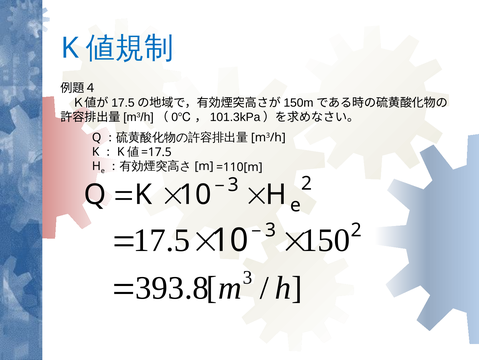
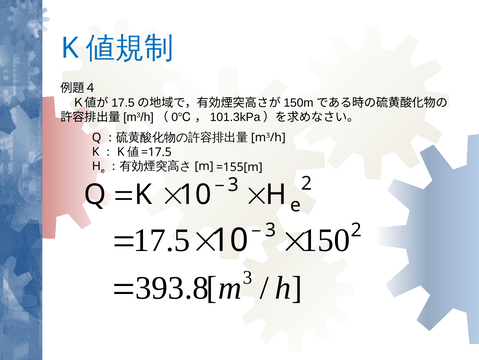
=110[m: =110[m -> =155[m (239, 167)
